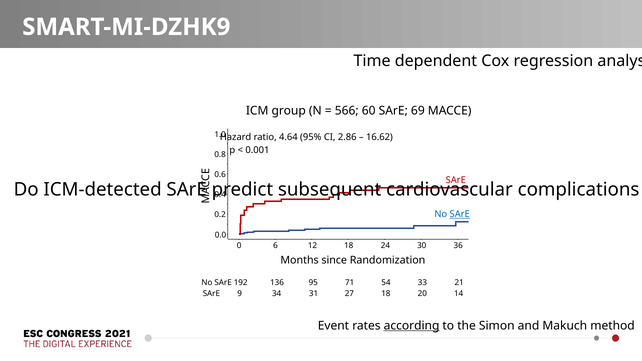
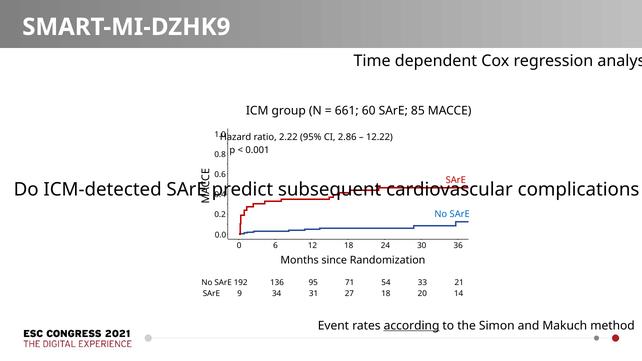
566: 566 -> 661 (347, 111)
69: 69 -> 85 (418, 111)
4.64: 4.64 -> 2.22 (288, 137)
16.62: 16.62 -> 12.22 (379, 137)
SArE underline: present -> none (460, 214)
